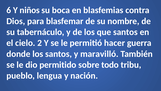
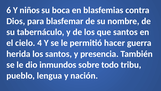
2: 2 -> 4 (40, 43)
donde: donde -> herida (18, 54)
maravilló: maravilló -> presencia (99, 54)
permitido: permitido -> inmundos (58, 64)
